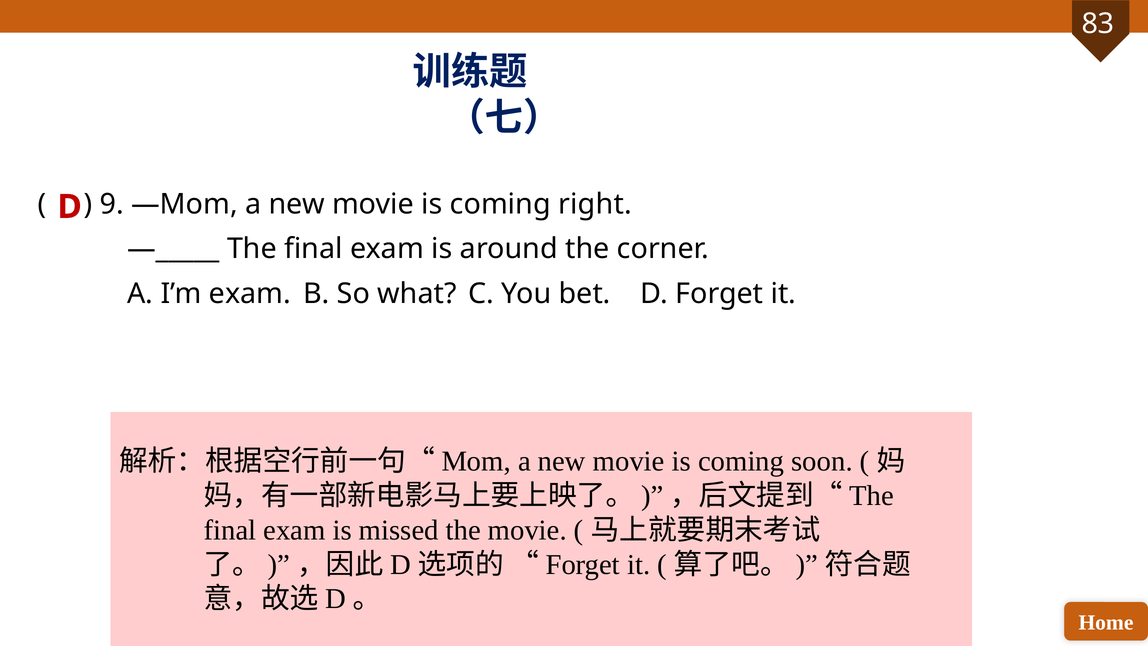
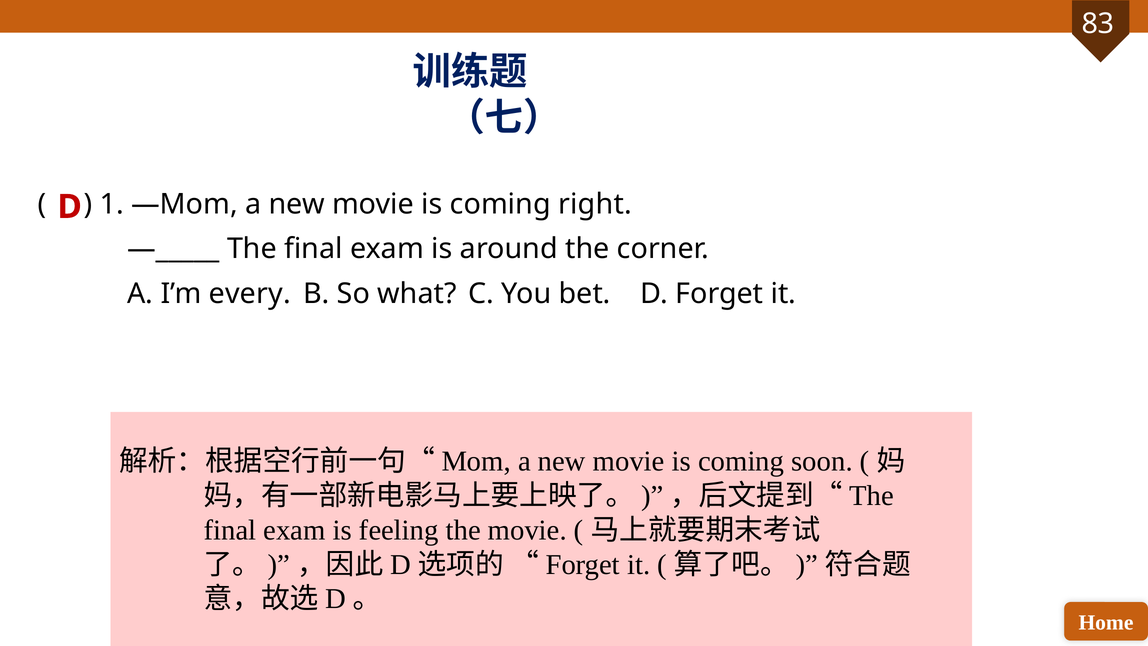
9: 9 -> 1 (112, 204)
I’m exam: exam -> every (250, 293)
missed: missed -> feeling (399, 530)
